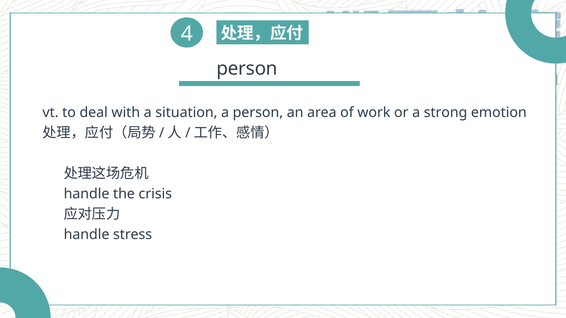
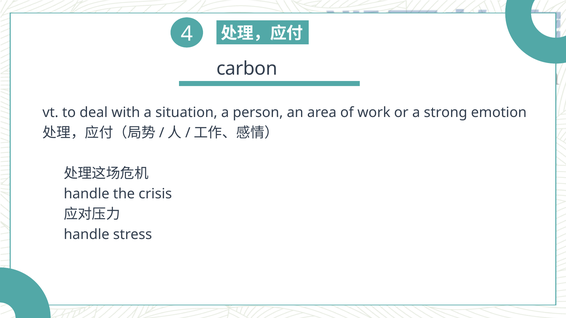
person: person -> carbon (247, 69)
